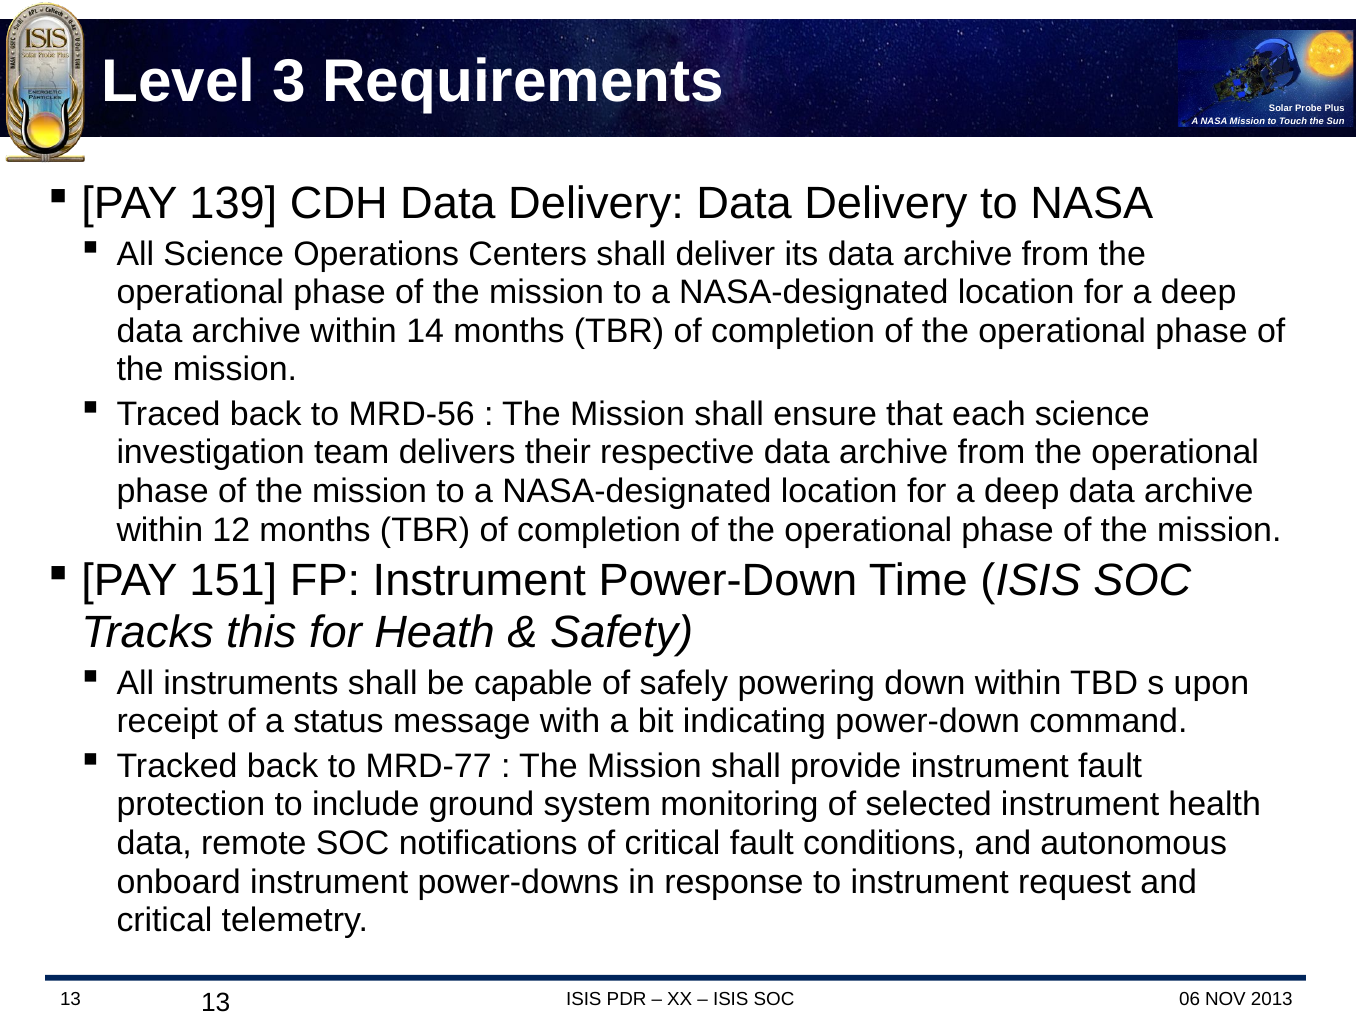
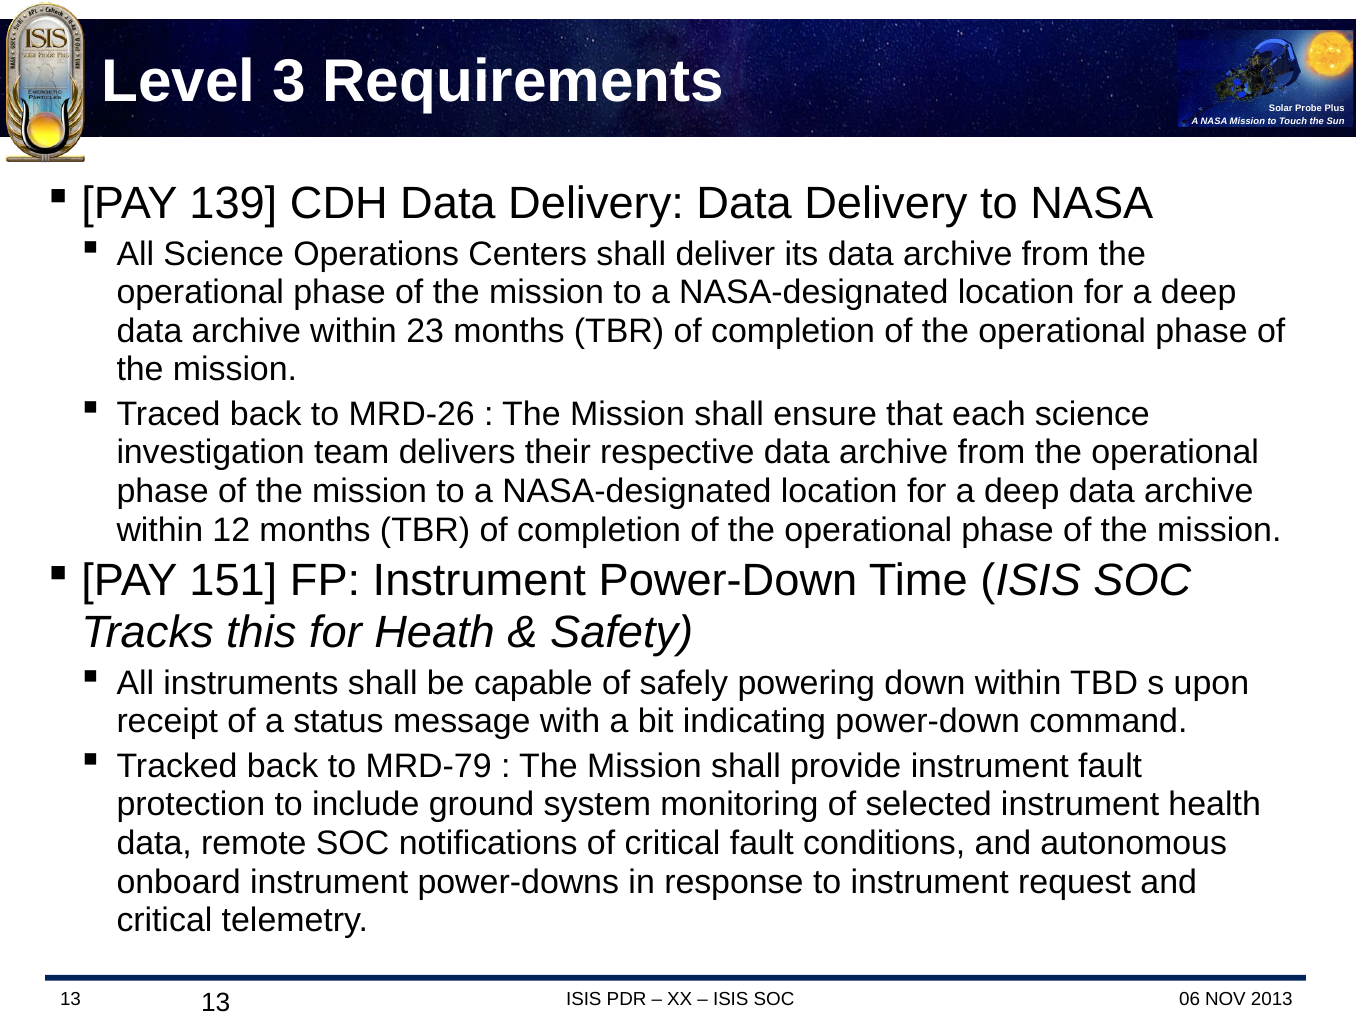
14: 14 -> 23 (425, 331)
MRD-56: MRD-56 -> MRD-26 (412, 414)
MRD-77: MRD-77 -> MRD-79 (429, 766)
